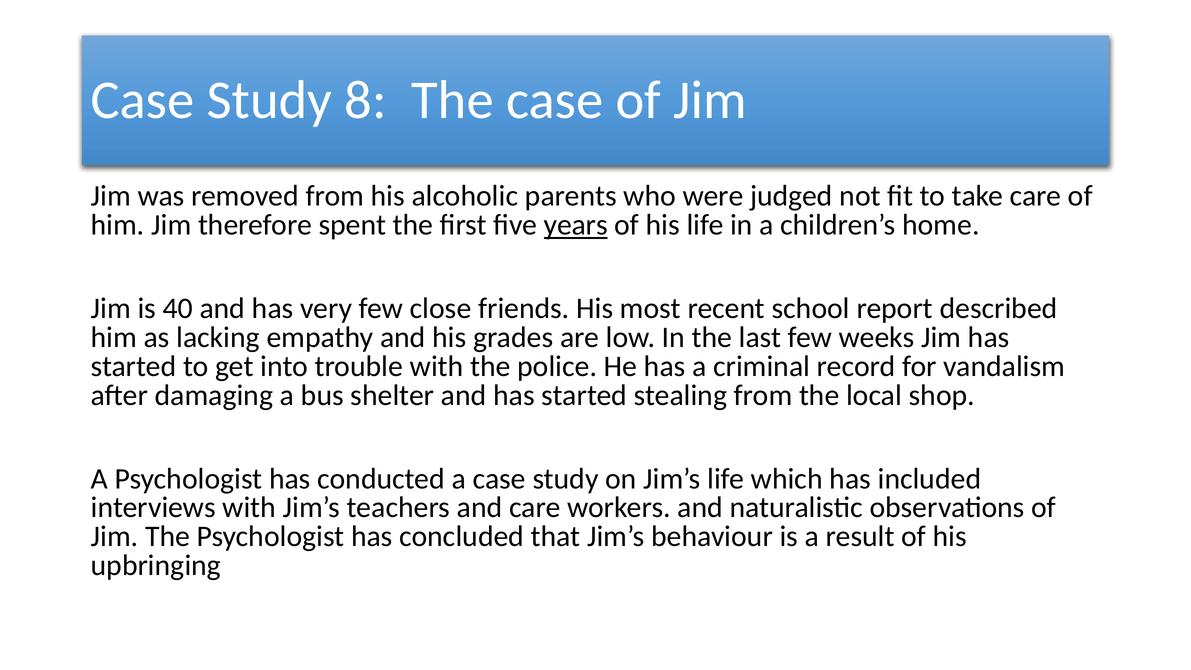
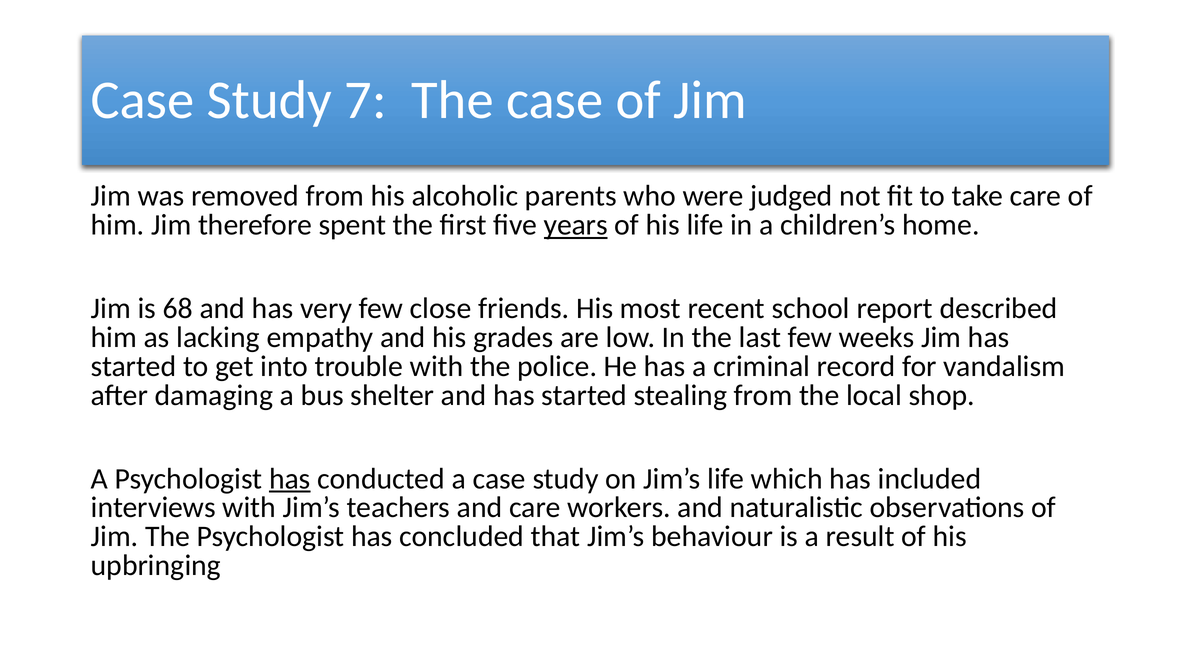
8: 8 -> 7 (366, 100)
40: 40 -> 68 (178, 308)
has underline: none -> present (290, 479)
